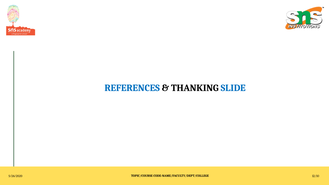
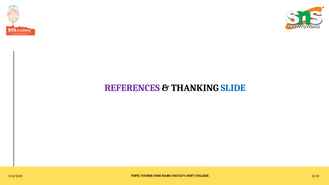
REFERENCES colour: blue -> purple (132, 88)
